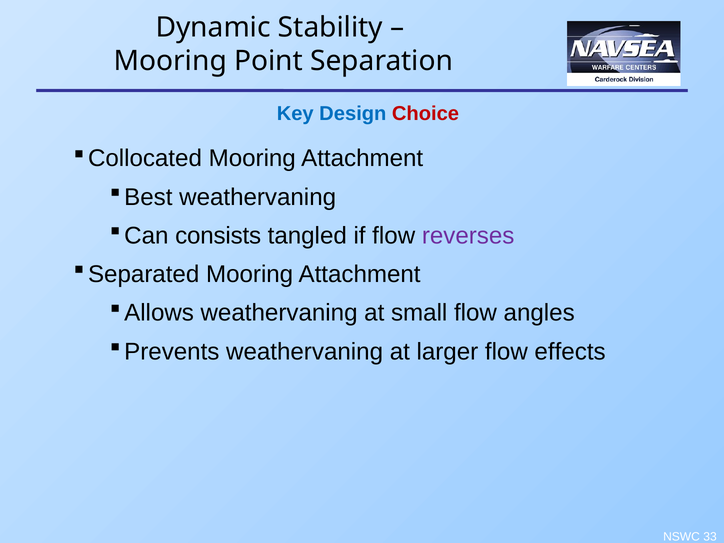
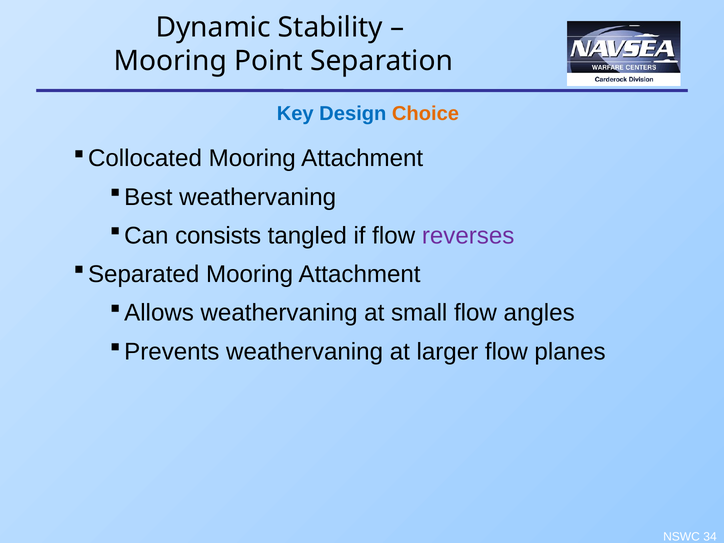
Choice colour: red -> orange (425, 114)
effects: effects -> planes (570, 352)
33: 33 -> 34 (710, 537)
